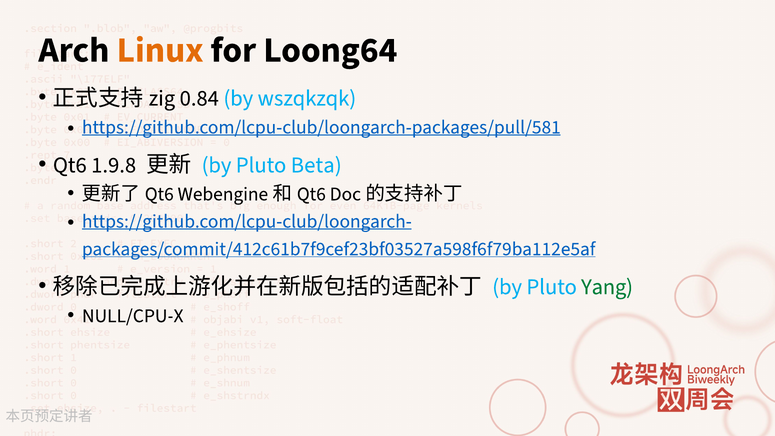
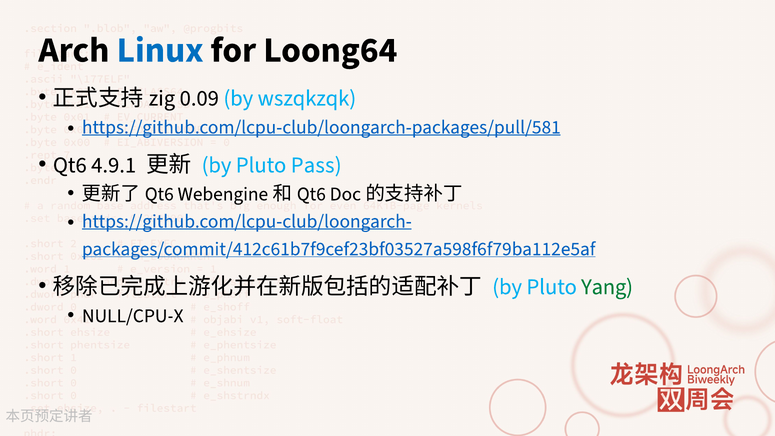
Linux colour: orange -> blue (160, 50)
0.84: 0.84 -> 0.09 (199, 98)
1.9.8: 1.9.8 -> 4.9.1 (114, 165)
Beta: Beta -> Pass (316, 165)
